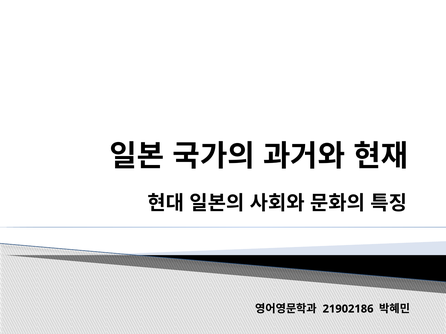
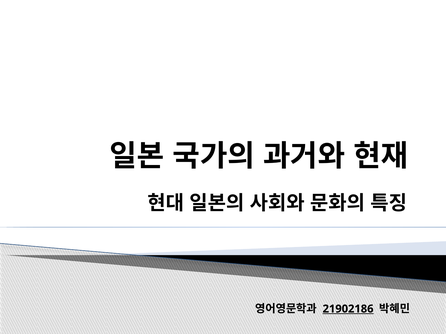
21902186 underline: none -> present (348, 309)
